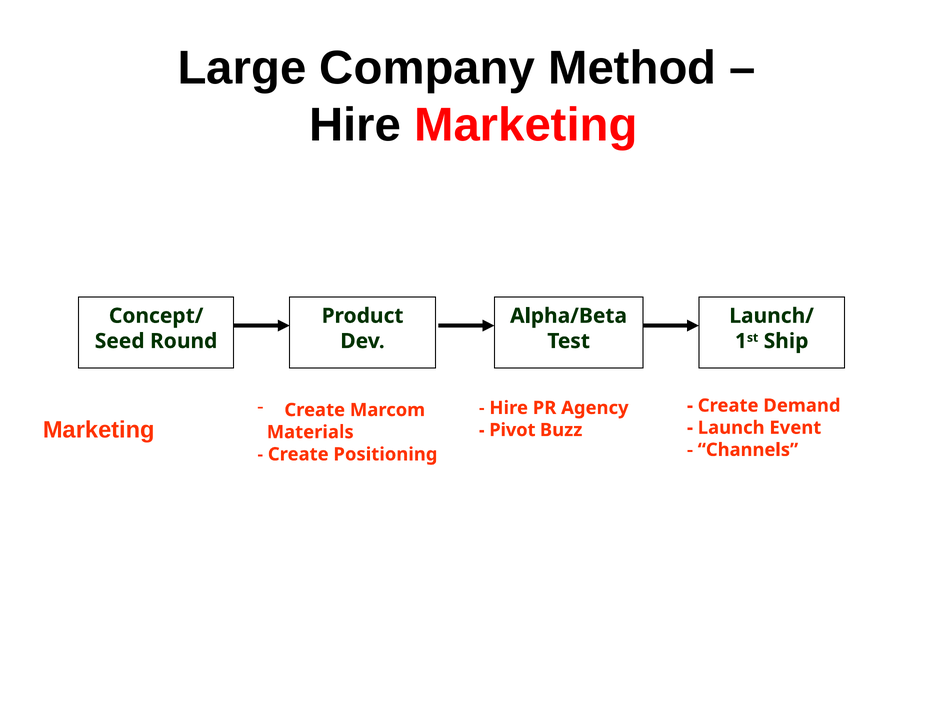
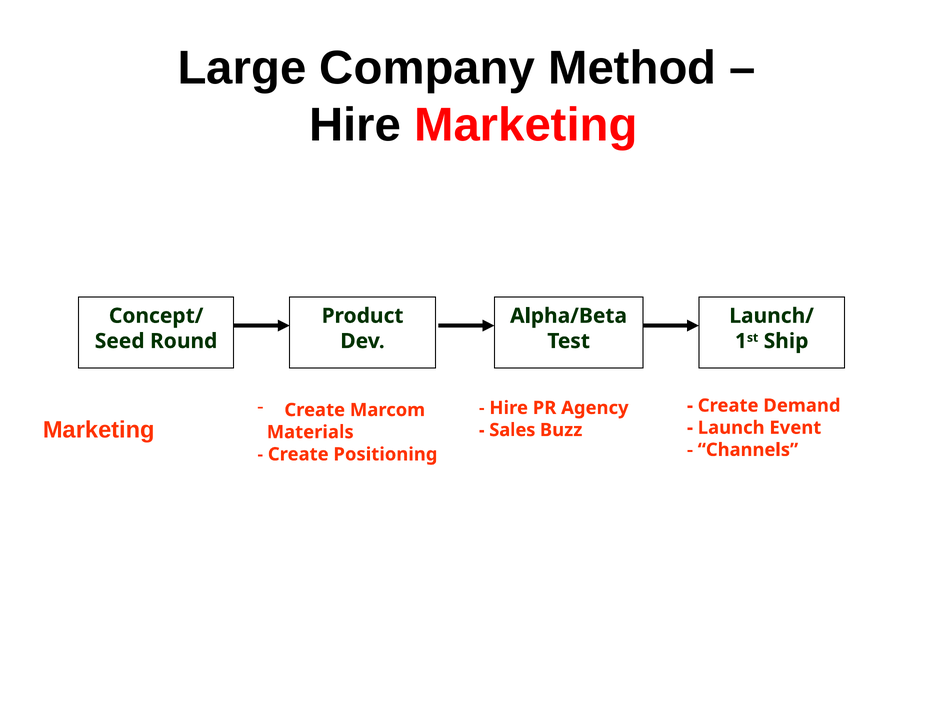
Pivot: Pivot -> Sales (512, 430)
